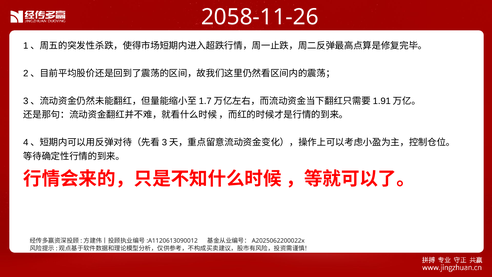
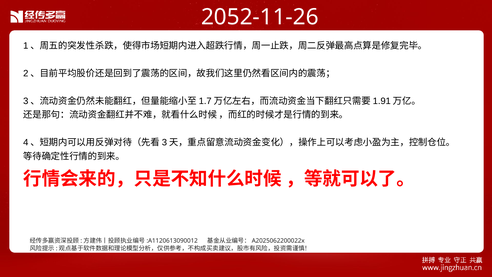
2058-11-26: 2058-11-26 -> 2052-11-26 (260, 17)
